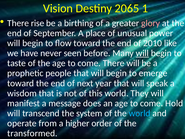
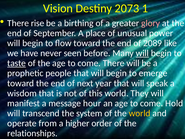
2065: 2065 -> 2073 (127, 8)
2010: 2010 -> 2089 (153, 43)
taste underline: none -> present (17, 63)
does: does -> hour (92, 103)
world colour: light blue -> yellow (140, 113)
transformed: transformed -> relationships (32, 133)
